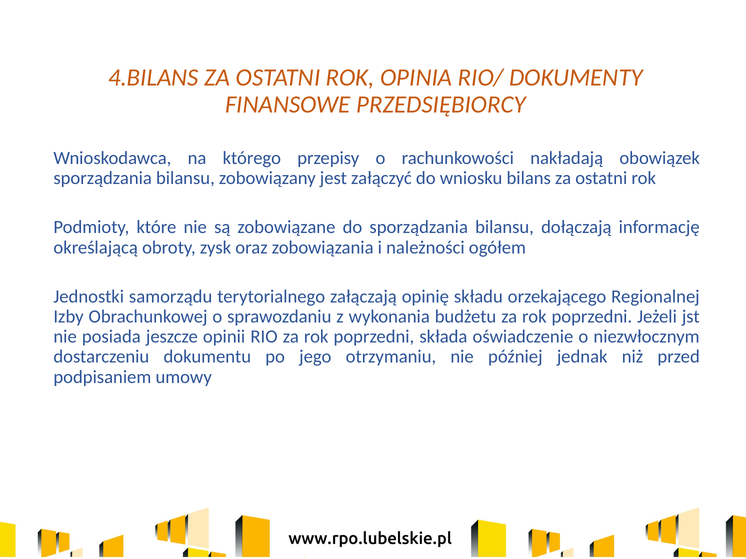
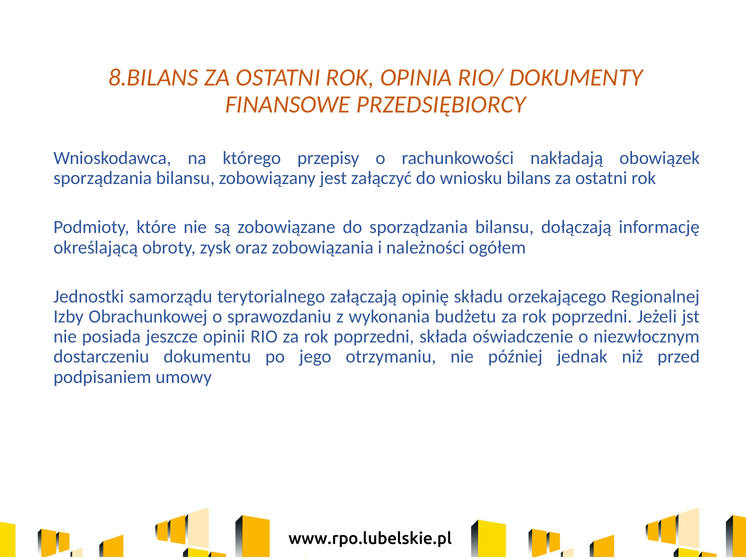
4.BILANS: 4.BILANS -> 8.BILANS (153, 78)
